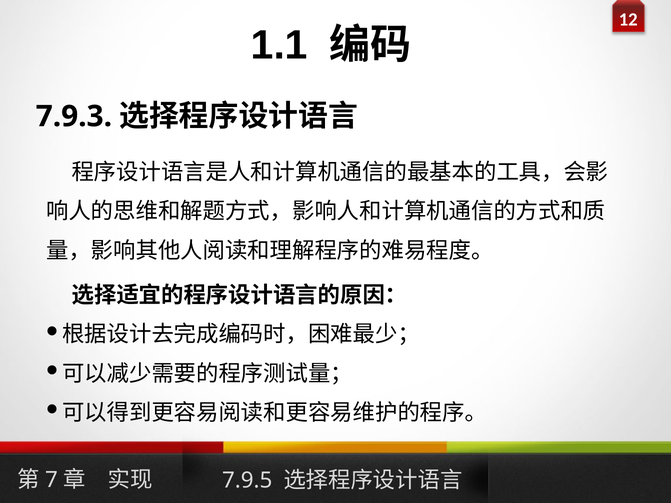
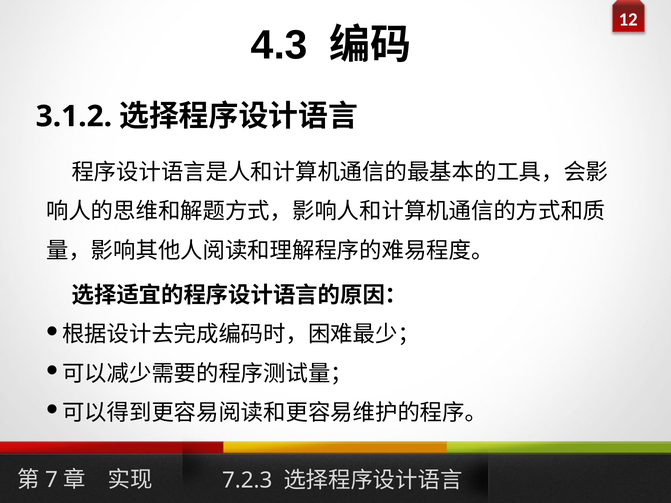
1.1: 1.1 -> 4.3 (279, 45)
7.9.3: 7.9.3 -> 3.1.2 (74, 116)
7.9.5: 7.9.5 -> 7.2.3 (247, 481)
